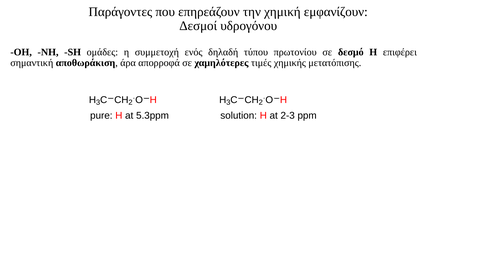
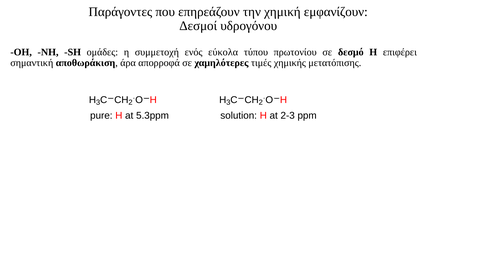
δηλαδή: δηλαδή -> εύκολα (223, 52)
